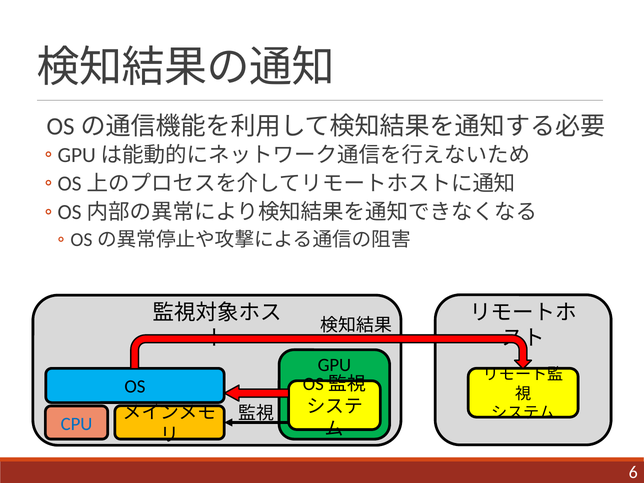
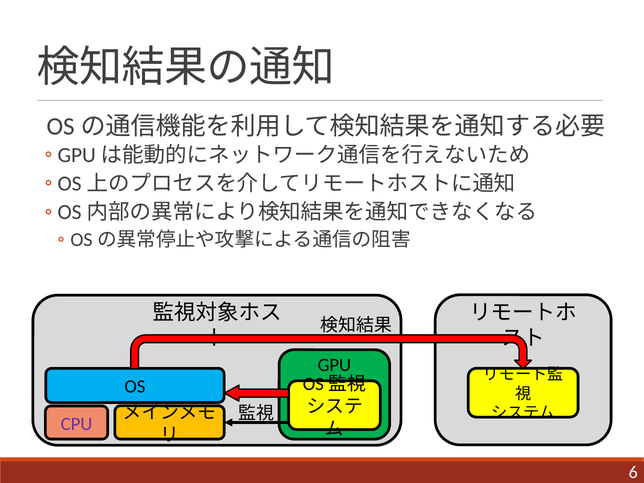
CPU colour: blue -> purple (77, 424)
